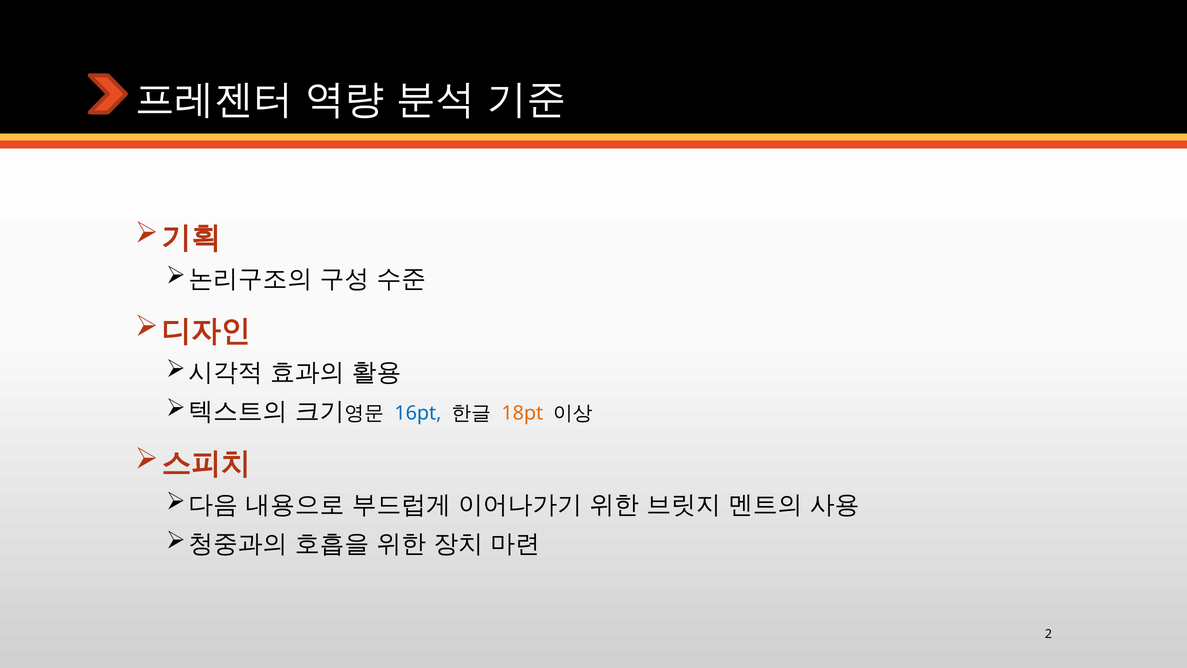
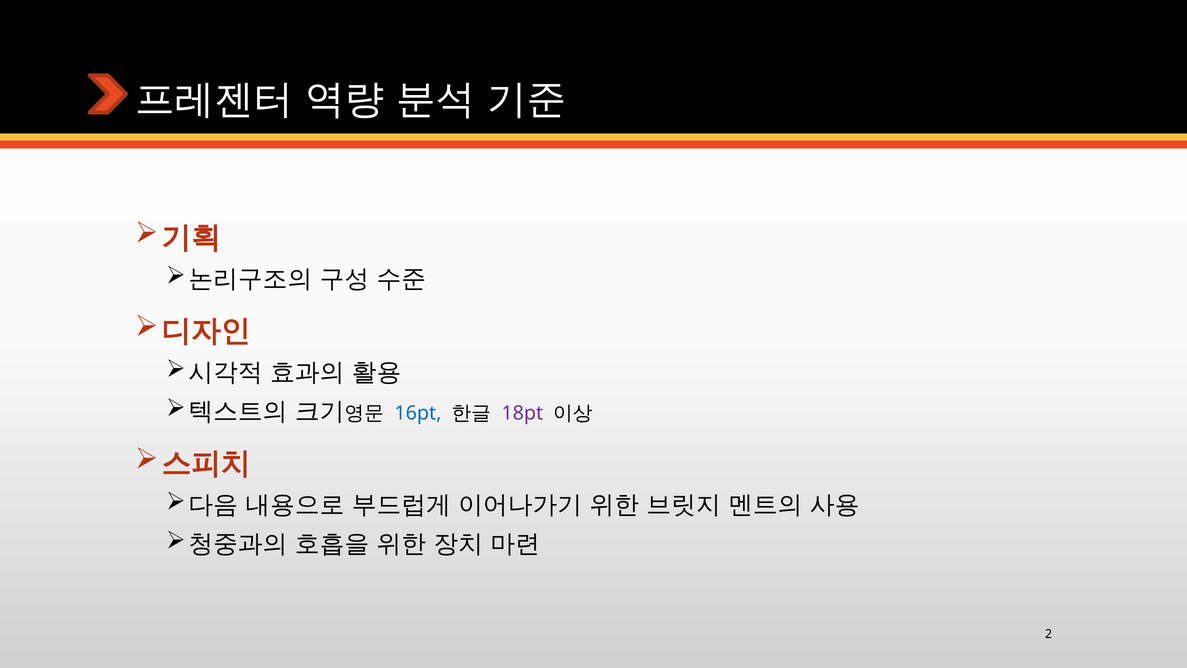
18pt colour: orange -> purple (522, 413)
